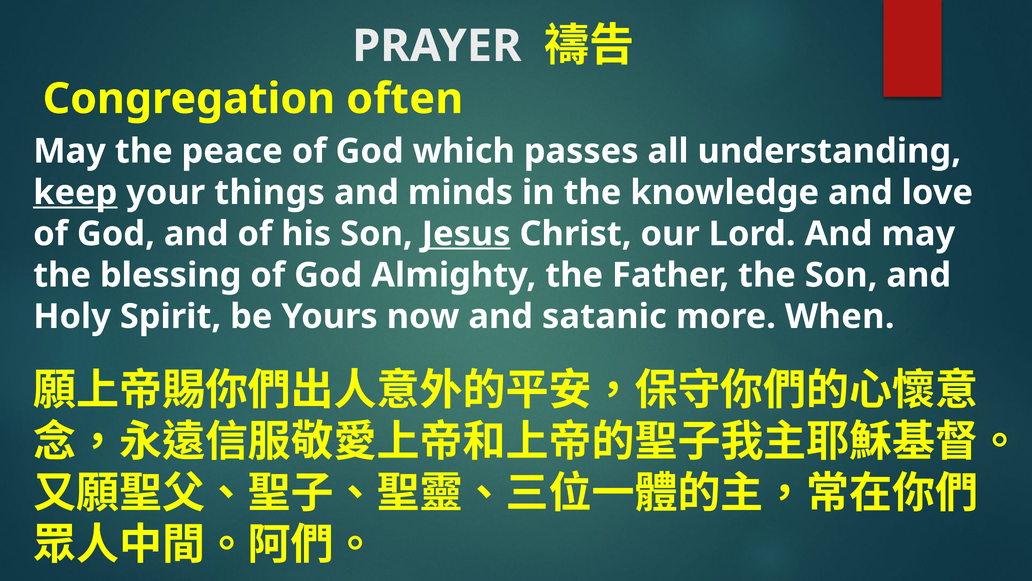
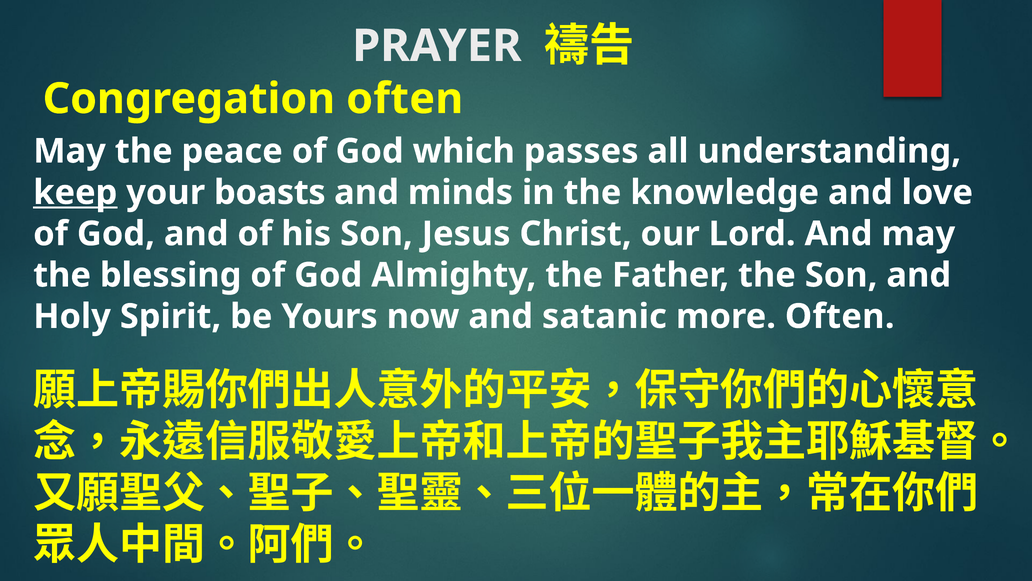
things: things -> boasts (270, 192)
Jesus underline: present -> none (466, 234)
more When: When -> Often (840, 316)
